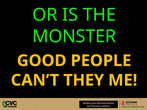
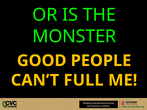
THEY: THEY -> FULL (84, 80)
